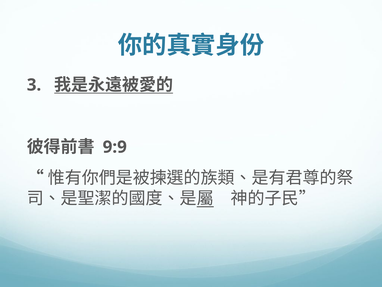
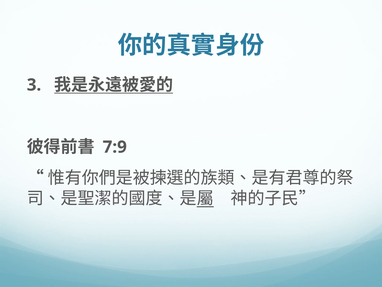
9:9: 9:9 -> 7:9 (115, 147)
